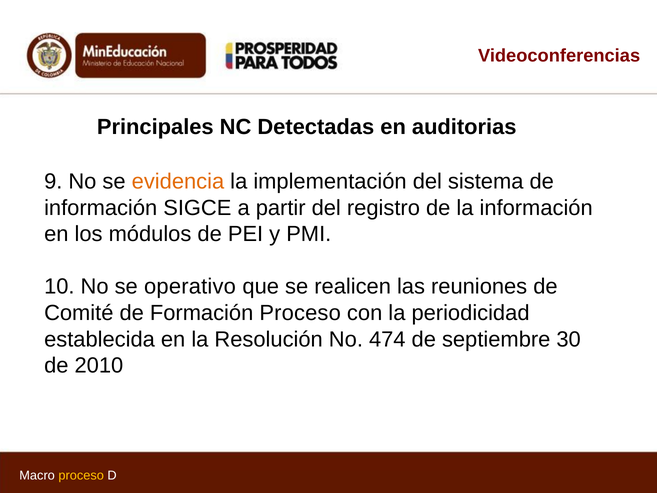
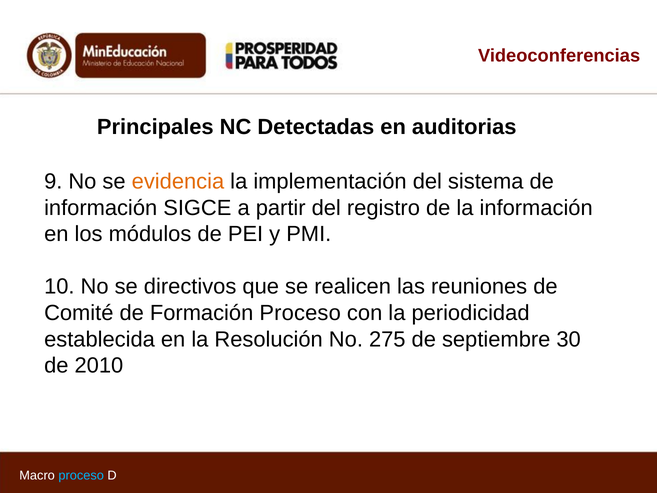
operativo: operativo -> directivos (190, 287)
474: 474 -> 275 (387, 339)
proceso colour: yellow -> light blue (81, 475)
